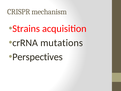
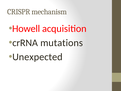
Strains: Strains -> Howell (26, 29)
Perspectives: Perspectives -> Unexpected (37, 57)
